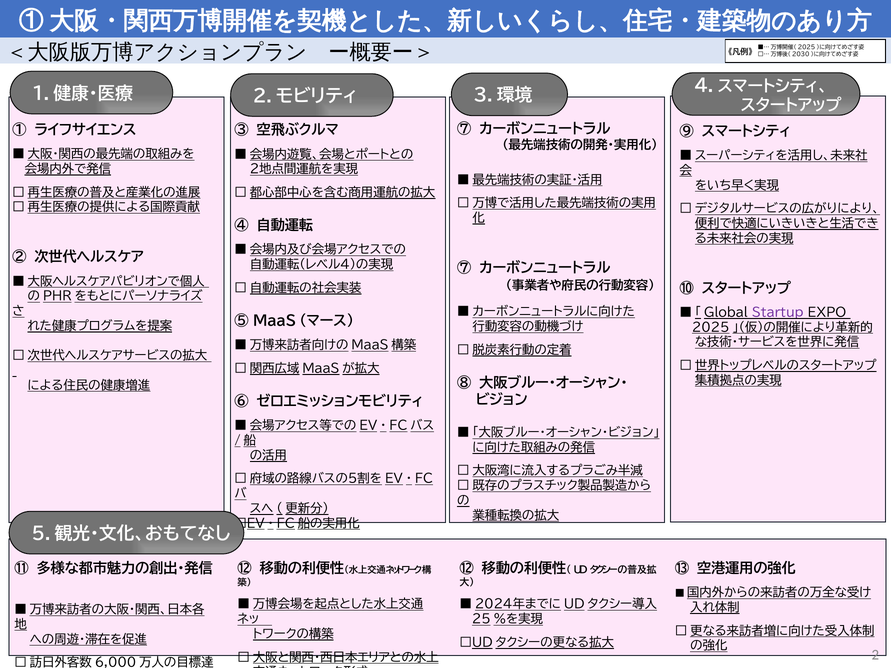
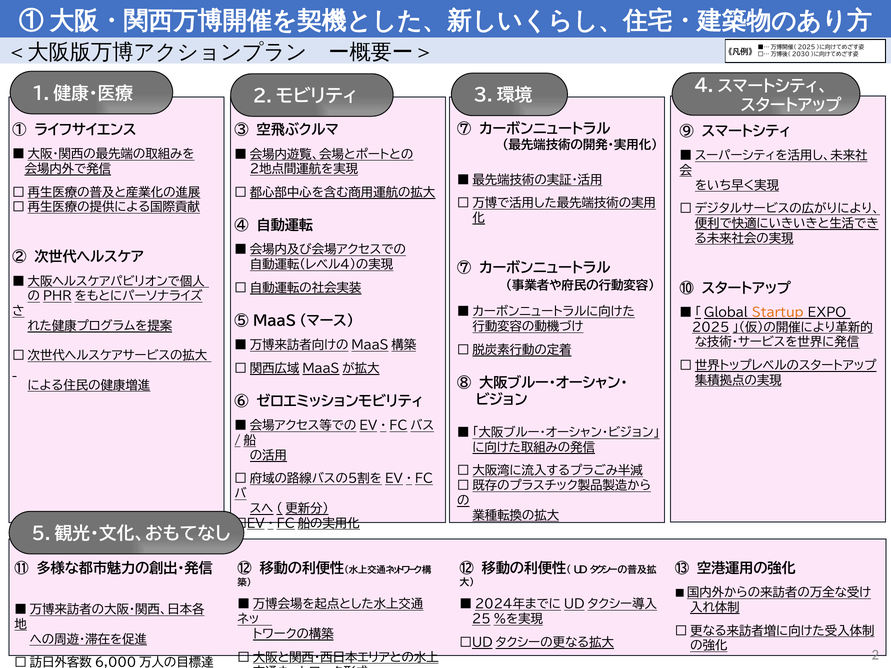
Startup colour: purple -> orange (778, 313)
